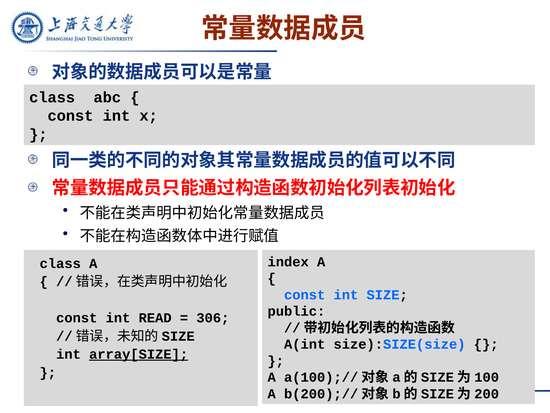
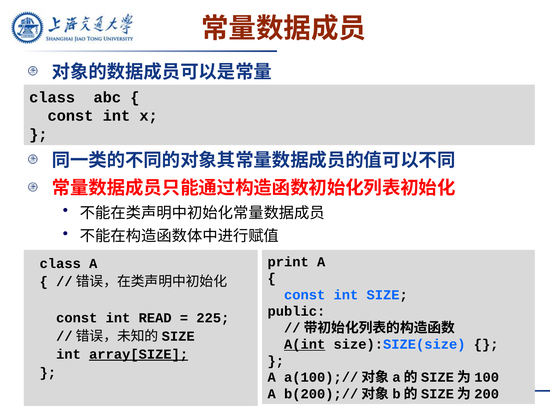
index: index -> print (288, 261)
306: 306 -> 225 (213, 318)
A(int underline: none -> present (305, 344)
